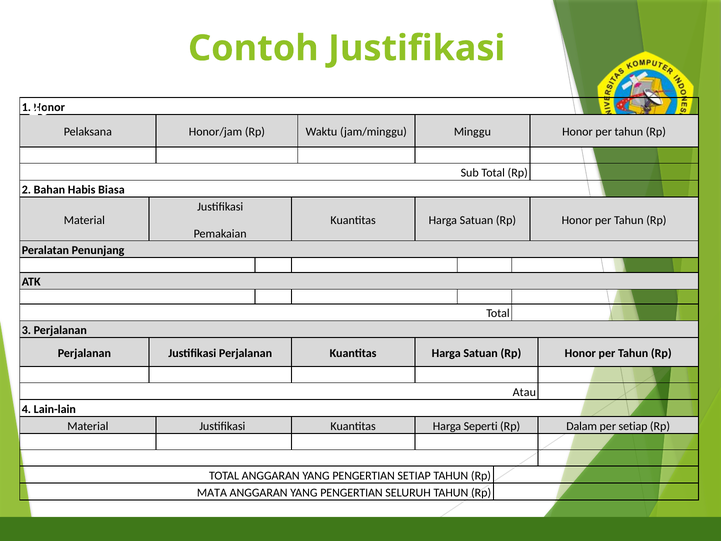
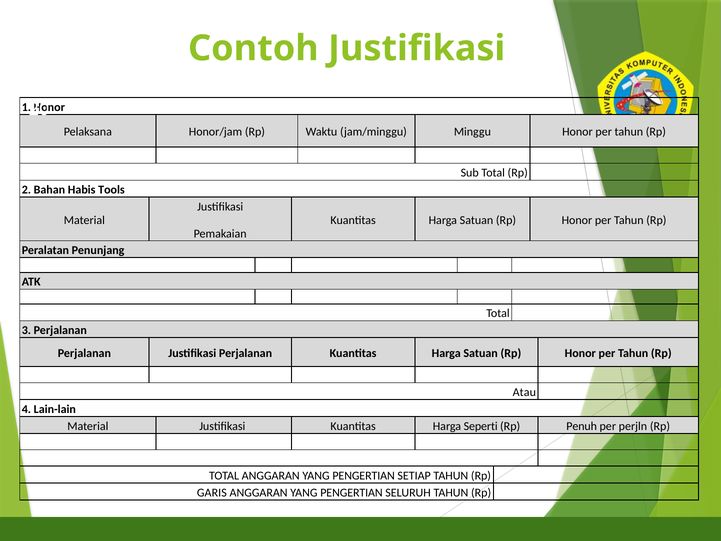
Biasa: Biasa -> Tools (111, 190)
Dalam: Dalam -> Penuh (582, 426)
per setiap: setiap -> perjln (633, 426)
MATA: MATA -> GARIS (212, 492)
